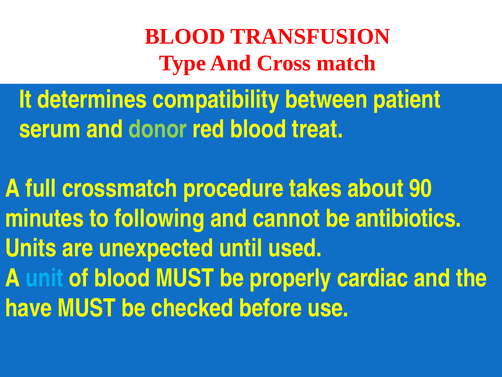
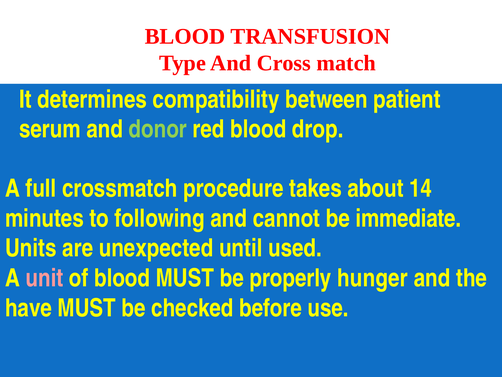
treat: treat -> drop (318, 129)
90: 90 -> 14 (421, 188)
antibiotics: antibiotics -> immediate (408, 218)
unit colour: light blue -> pink (44, 278)
cardiac: cardiac -> hunger (373, 278)
